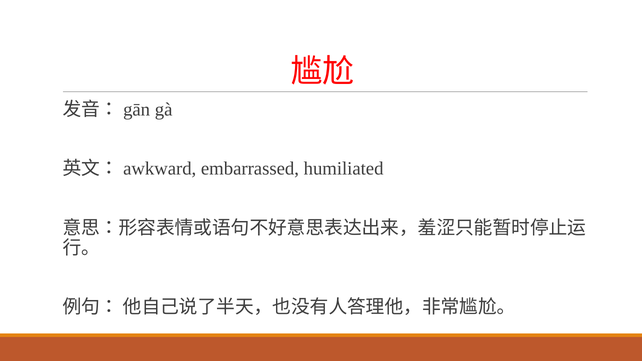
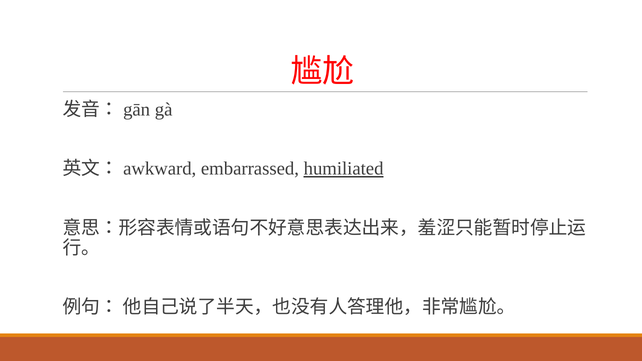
humiliated underline: none -> present (344, 169)
